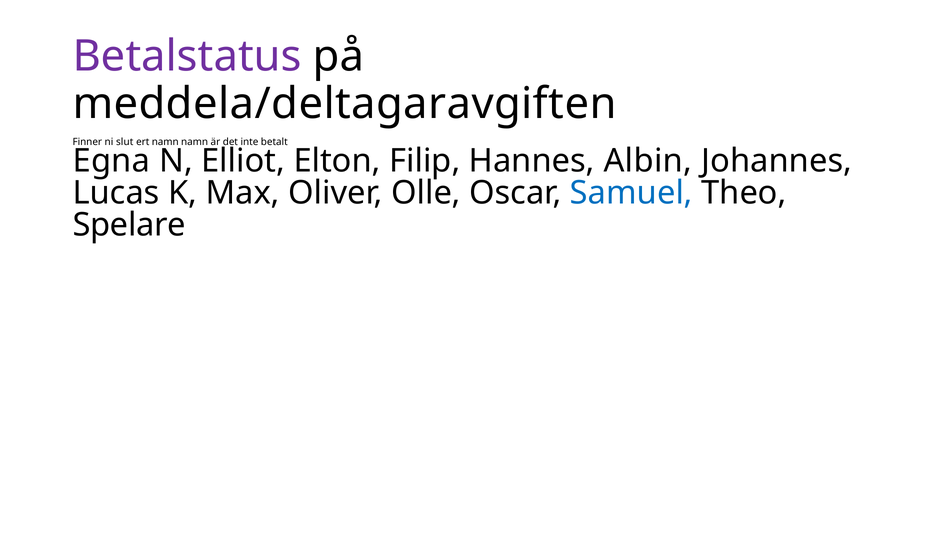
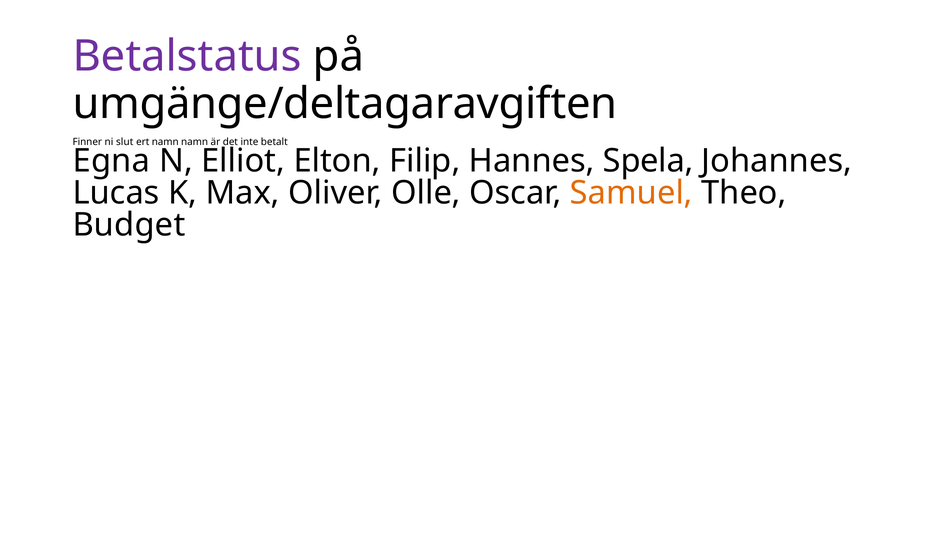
meddela/deltagaravgiften: meddela/deltagaravgiften -> umgänge/deltagaravgiften (345, 104)
Albin: Albin -> Spela (648, 161)
Samuel colour: blue -> orange (631, 193)
Spelare: Spelare -> Budget (129, 224)
